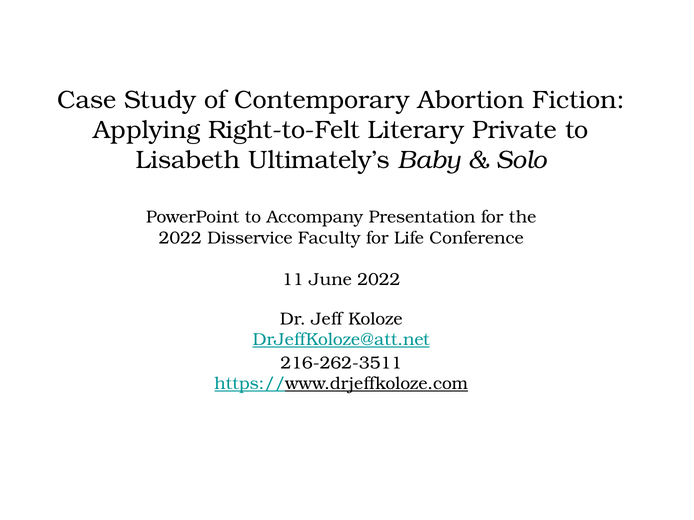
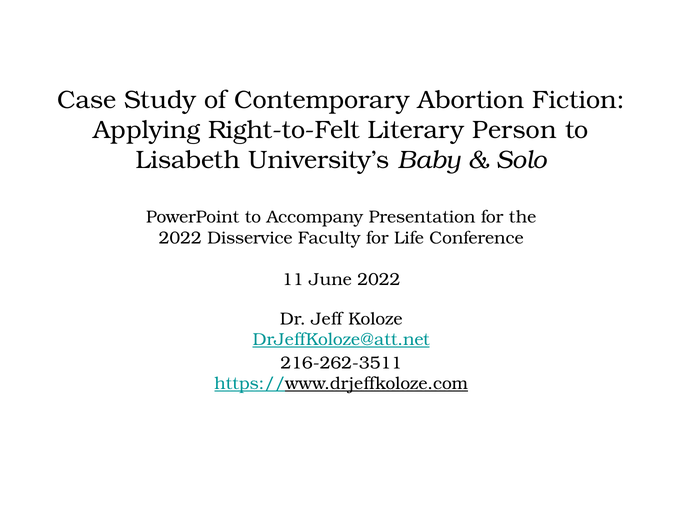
Private: Private -> Person (514, 130)
Ultimately’s: Ultimately’s -> University’s (319, 160)
